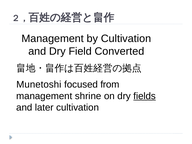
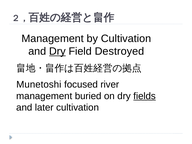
Dry underline: none -> present (57, 51)
Converted: Converted -> Destroyed (119, 51)
from: from -> river (110, 84)
shrine: shrine -> buried (88, 96)
